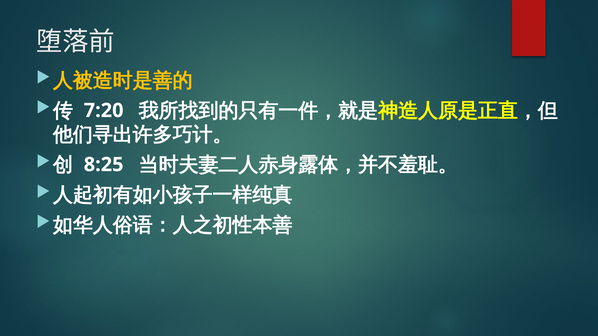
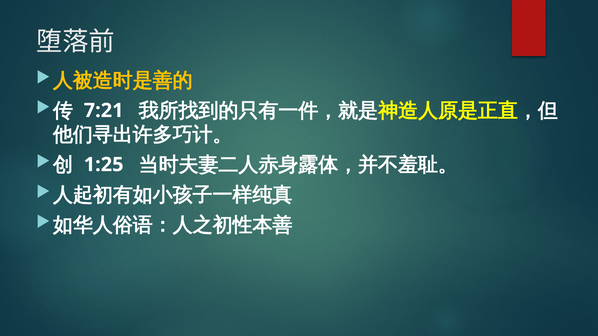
7:20: 7:20 -> 7:21 (104, 111)
8:25: 8:25 -> 1:25 (104, 165)
